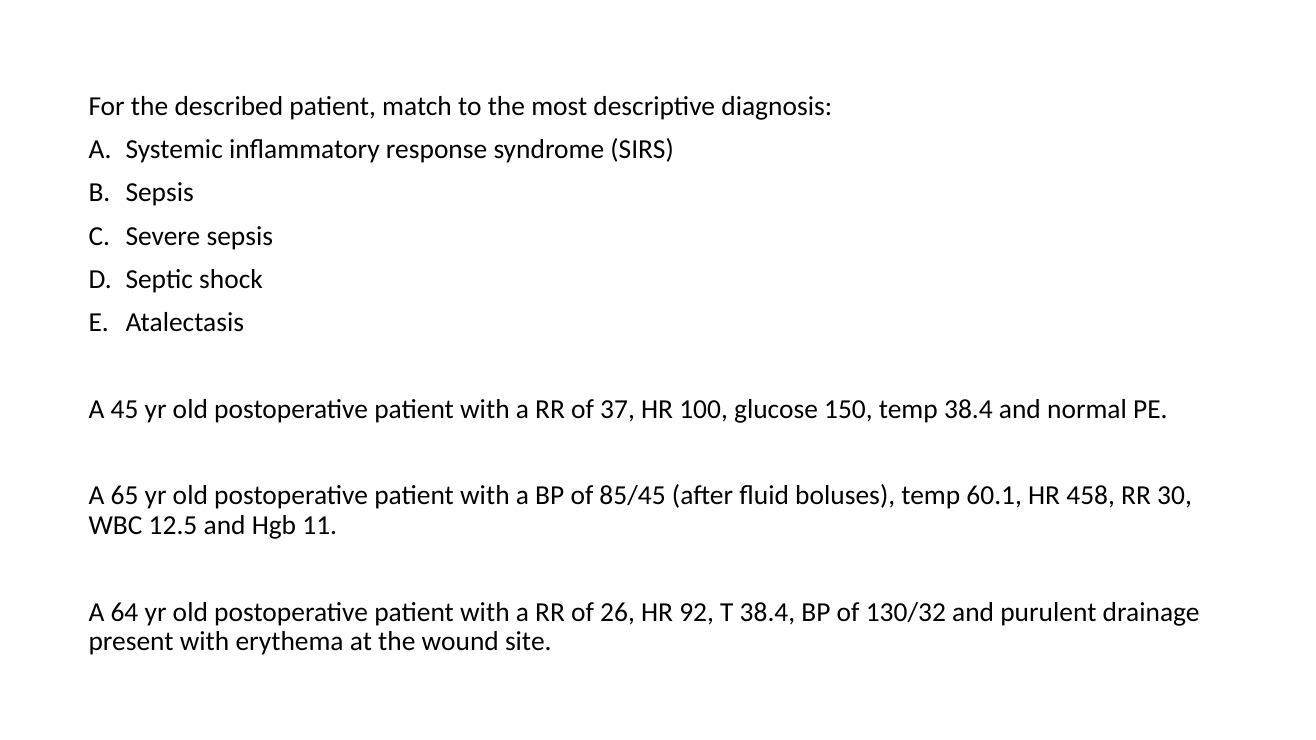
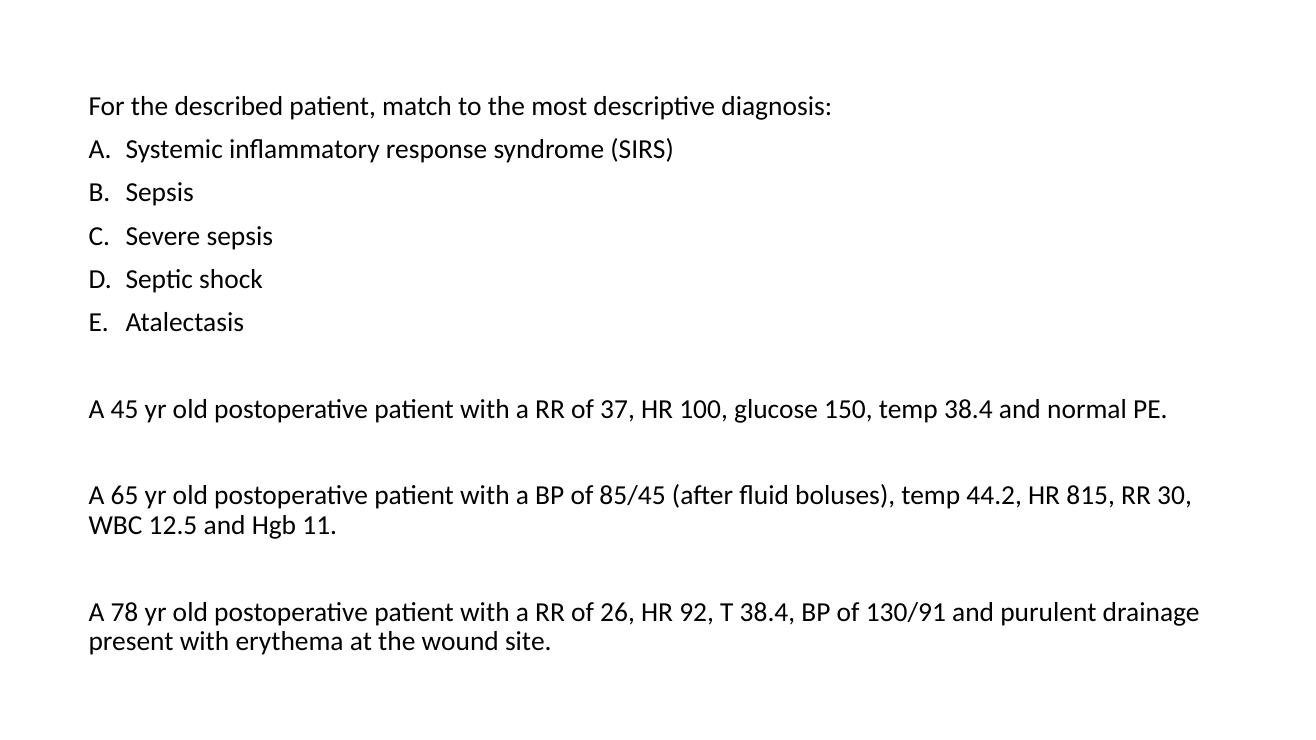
60.1: 60.1 -> 44.2 (994, 496)
458: 458 -> 815 (1091, 496)
64: 64 -> 78 (124, 612)
130/32: 130/32 -> 130/91 (906, 612)
